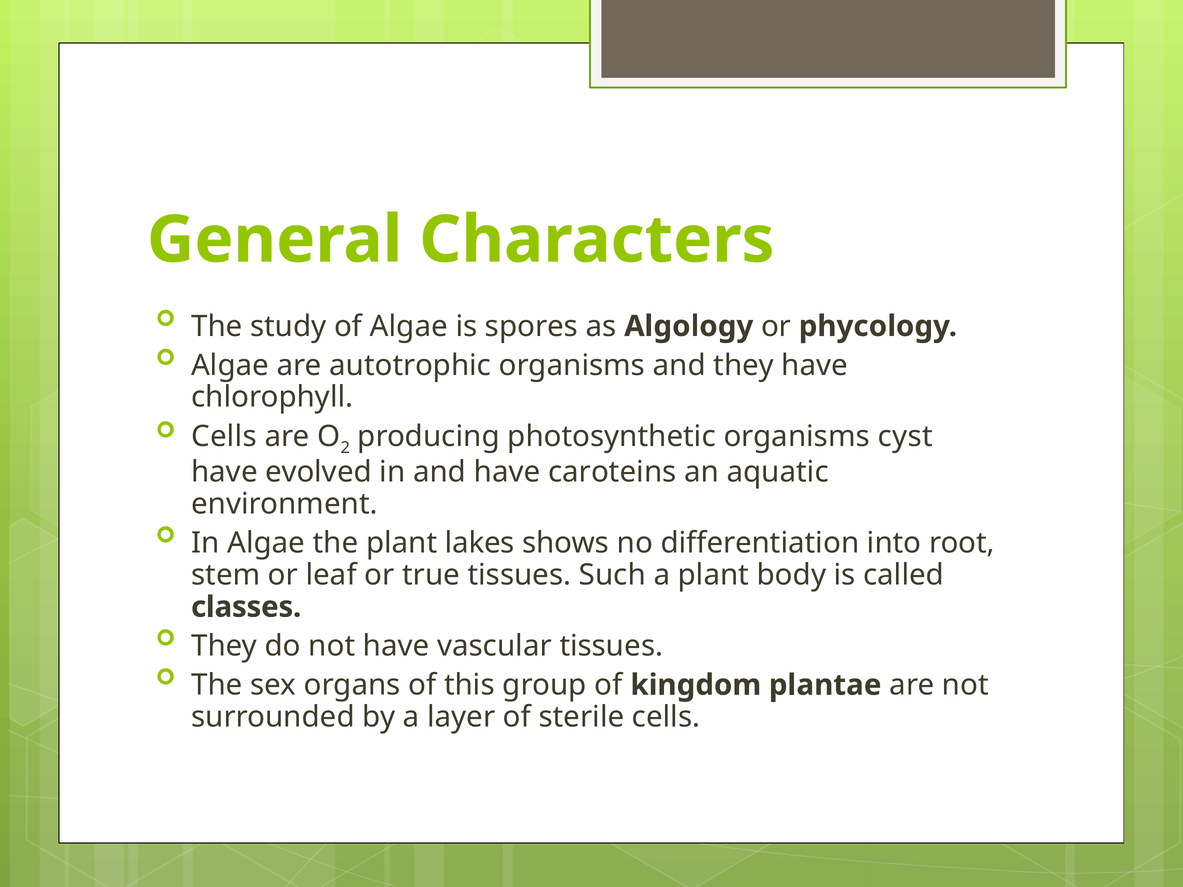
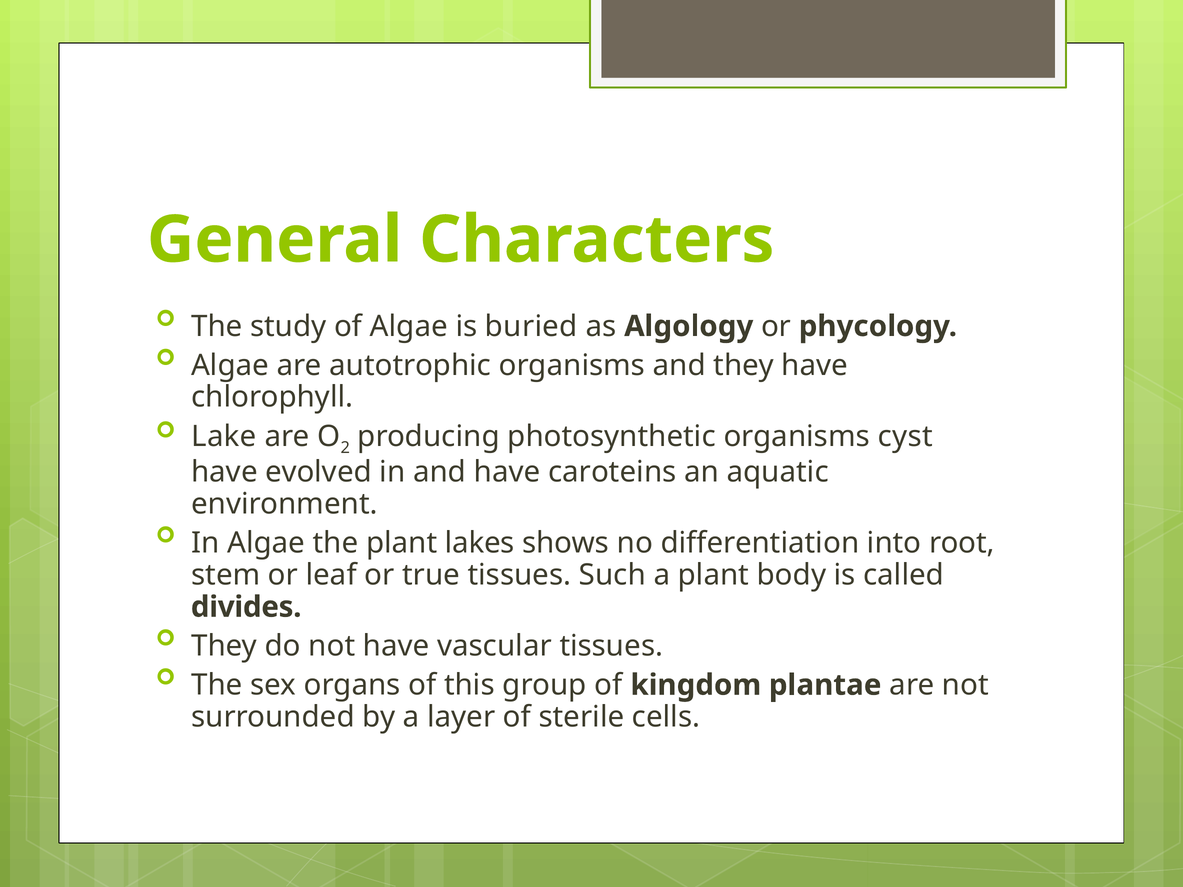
spores: spores -> buried (531, 326)
Cells: Cells -> Lake (224, 436)
classes: classes -> divides (246, 607)
